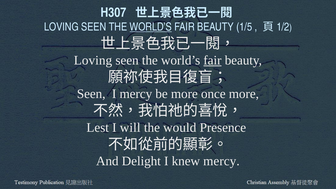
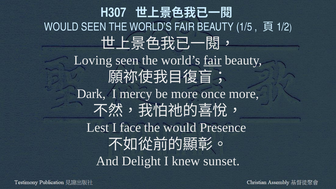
LOVING: LOVING -> WOULD (61, 27)
WORLD’S underline: present -> none (151, 27)
Seen: Seen -> Dark (91, 94)
will: will -> face (130, 128)
knew mercy: mercy -> sunset (221, 161)
